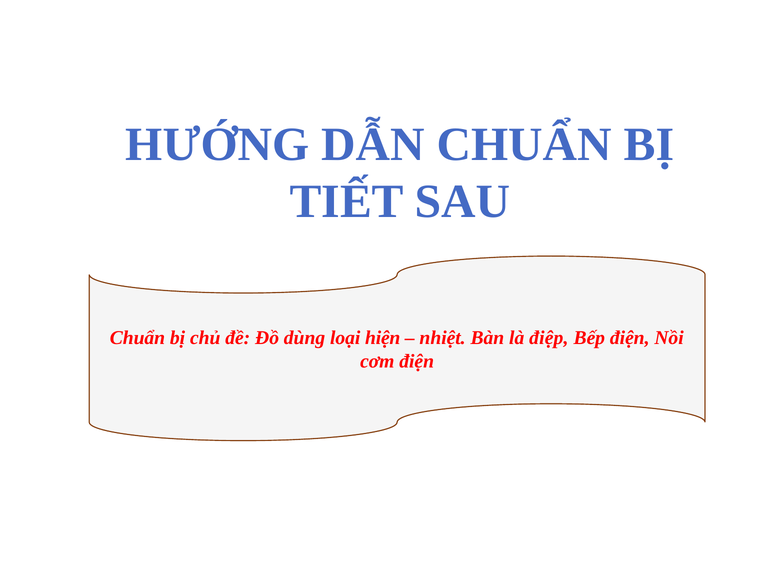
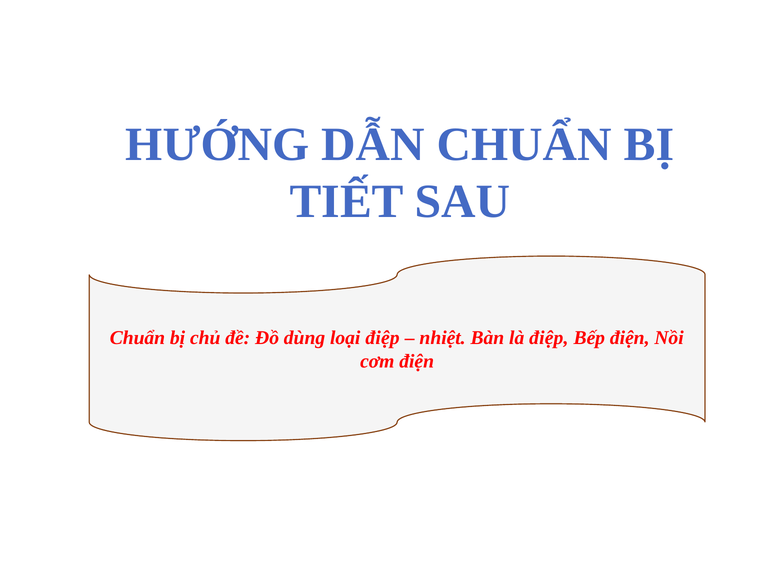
loại hiện: hiện -> điệp (383, 338)
